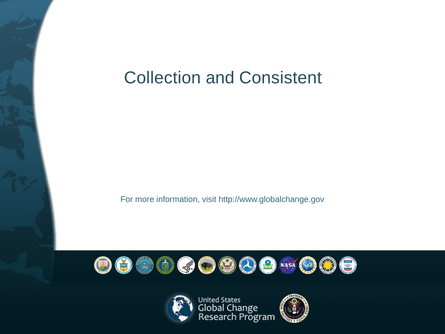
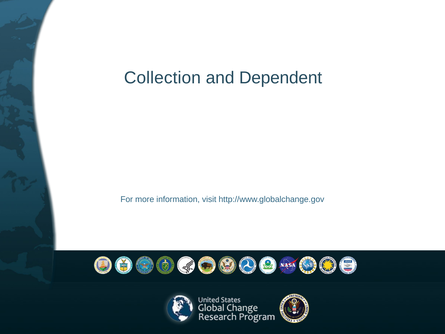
Consistent: Consistent -> Dependent (281, 78)
